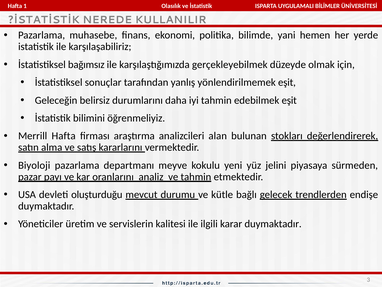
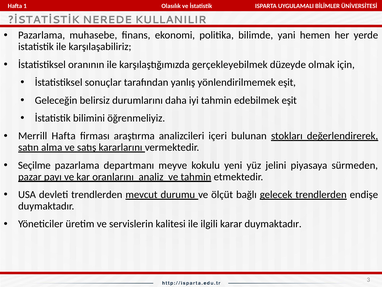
bağımsız: bağımsız -> oranının (86, 64)
alan: alan -> içeri (218, 136)
Biyoloji: Biyoloji -> Seçilme (34, 165)
devleti oluşturduğu: oluşturduğu -> trendlerden (97, 194)
kütle: kütle -> ölçüt (222, 194)
